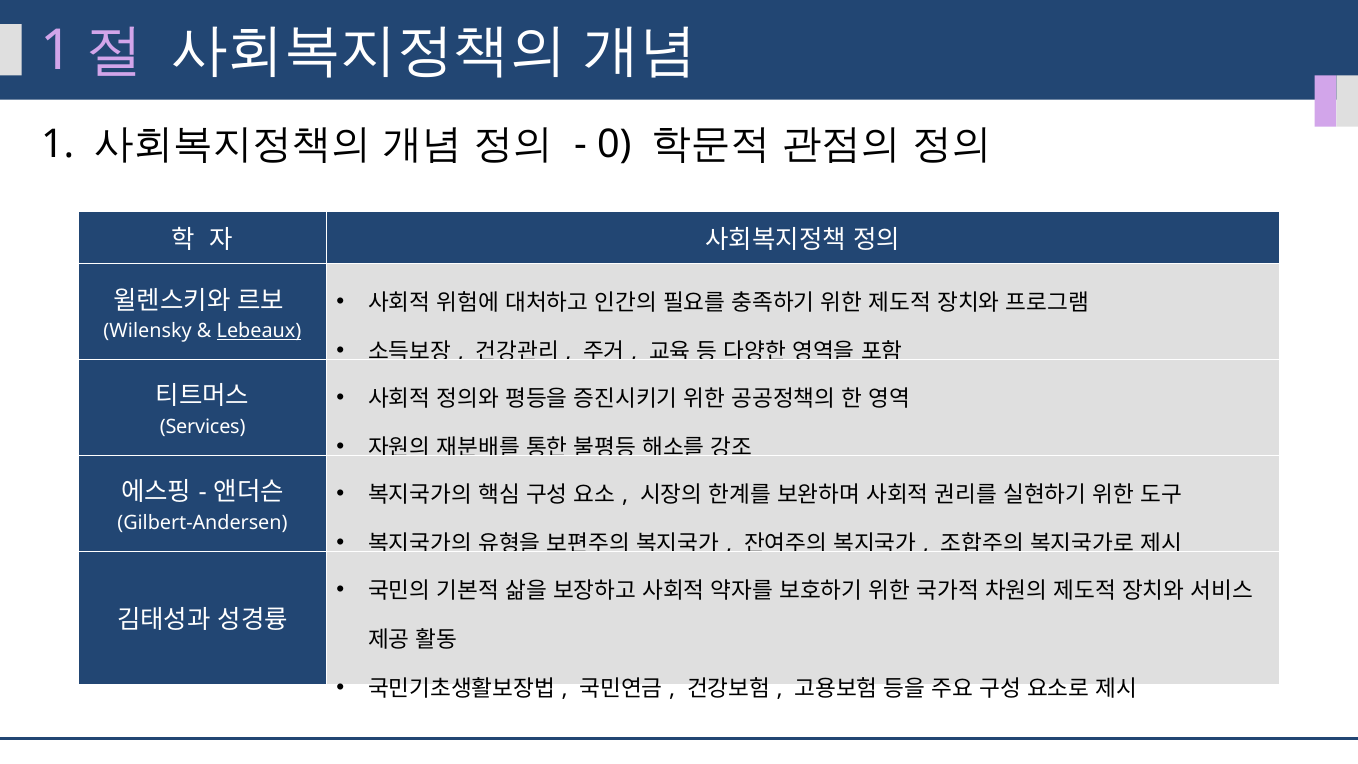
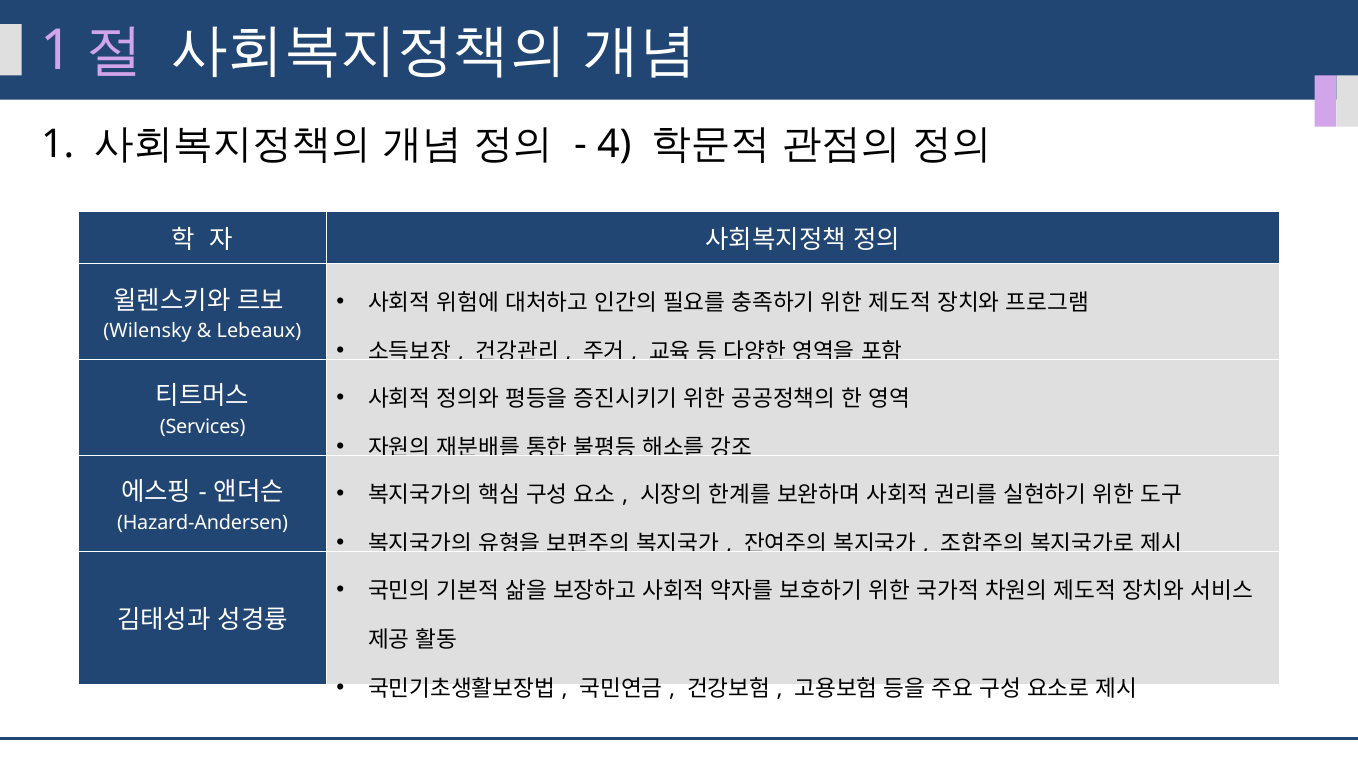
0: 0 -> 4 (614, 144)
Lebeaux underline: present -> none (259, 331)
Gilbert-Andersen: Gilbert-Andersen -> Hazard-Andersen (203, 523)
